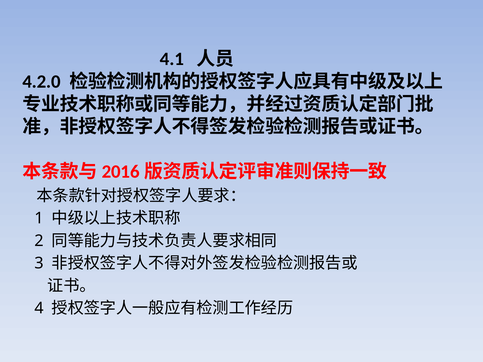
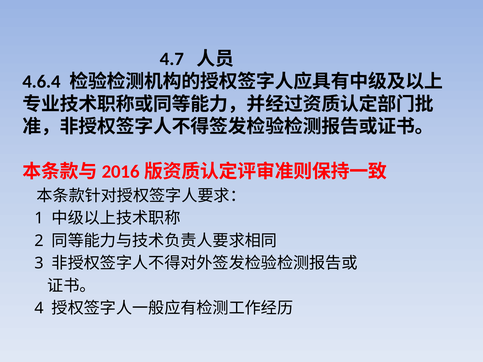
4.1: 4.1 -> 4.7 (172, 59)
4.2.0: 4.2.0 -> 4.6.4 (42, 82)
